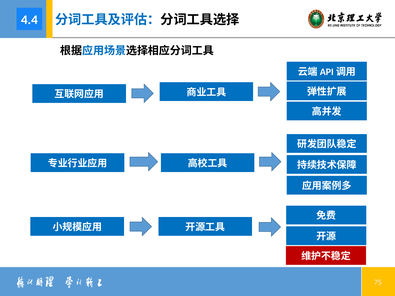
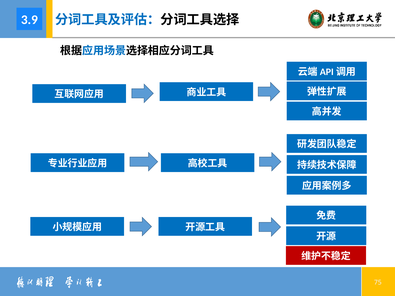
4.4: 4.4 -> 3.9 (29, 20)
